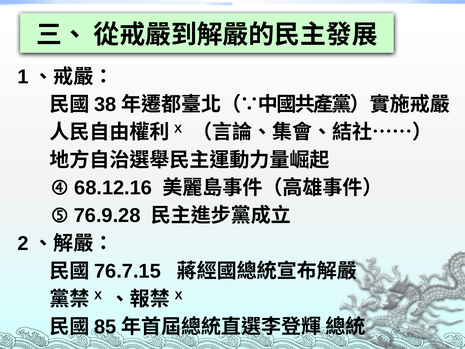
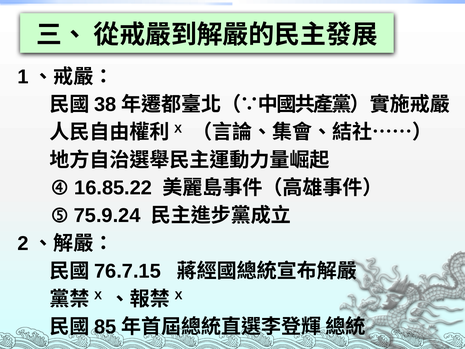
68.12.16: 68.12.16 -> 16.85.22 (113, 188)
76.9.28: 76.9.28 -> 75.9.24 (107, 216)
